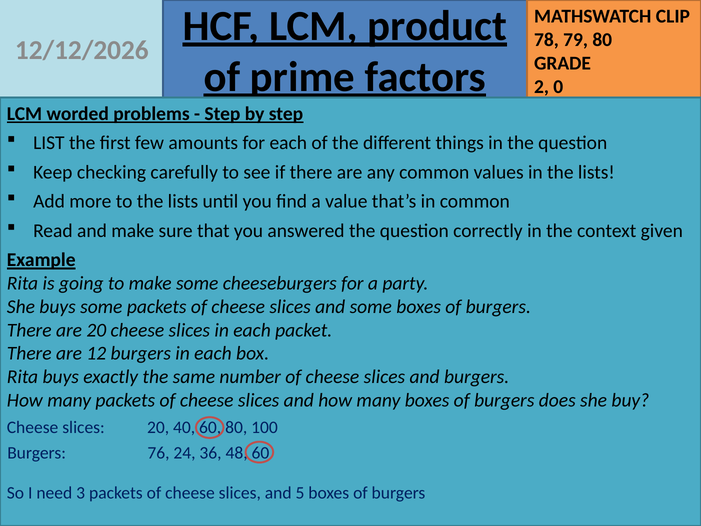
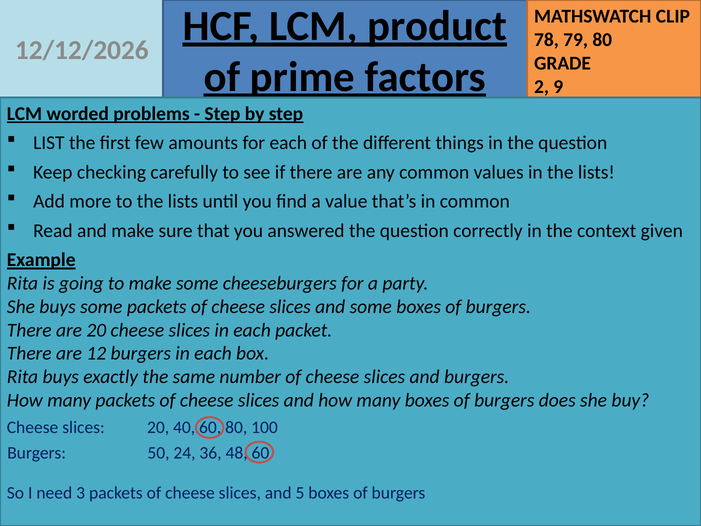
0: 0 -> 9 (558, 87)
76: 76 -> 50 (159, 453)
